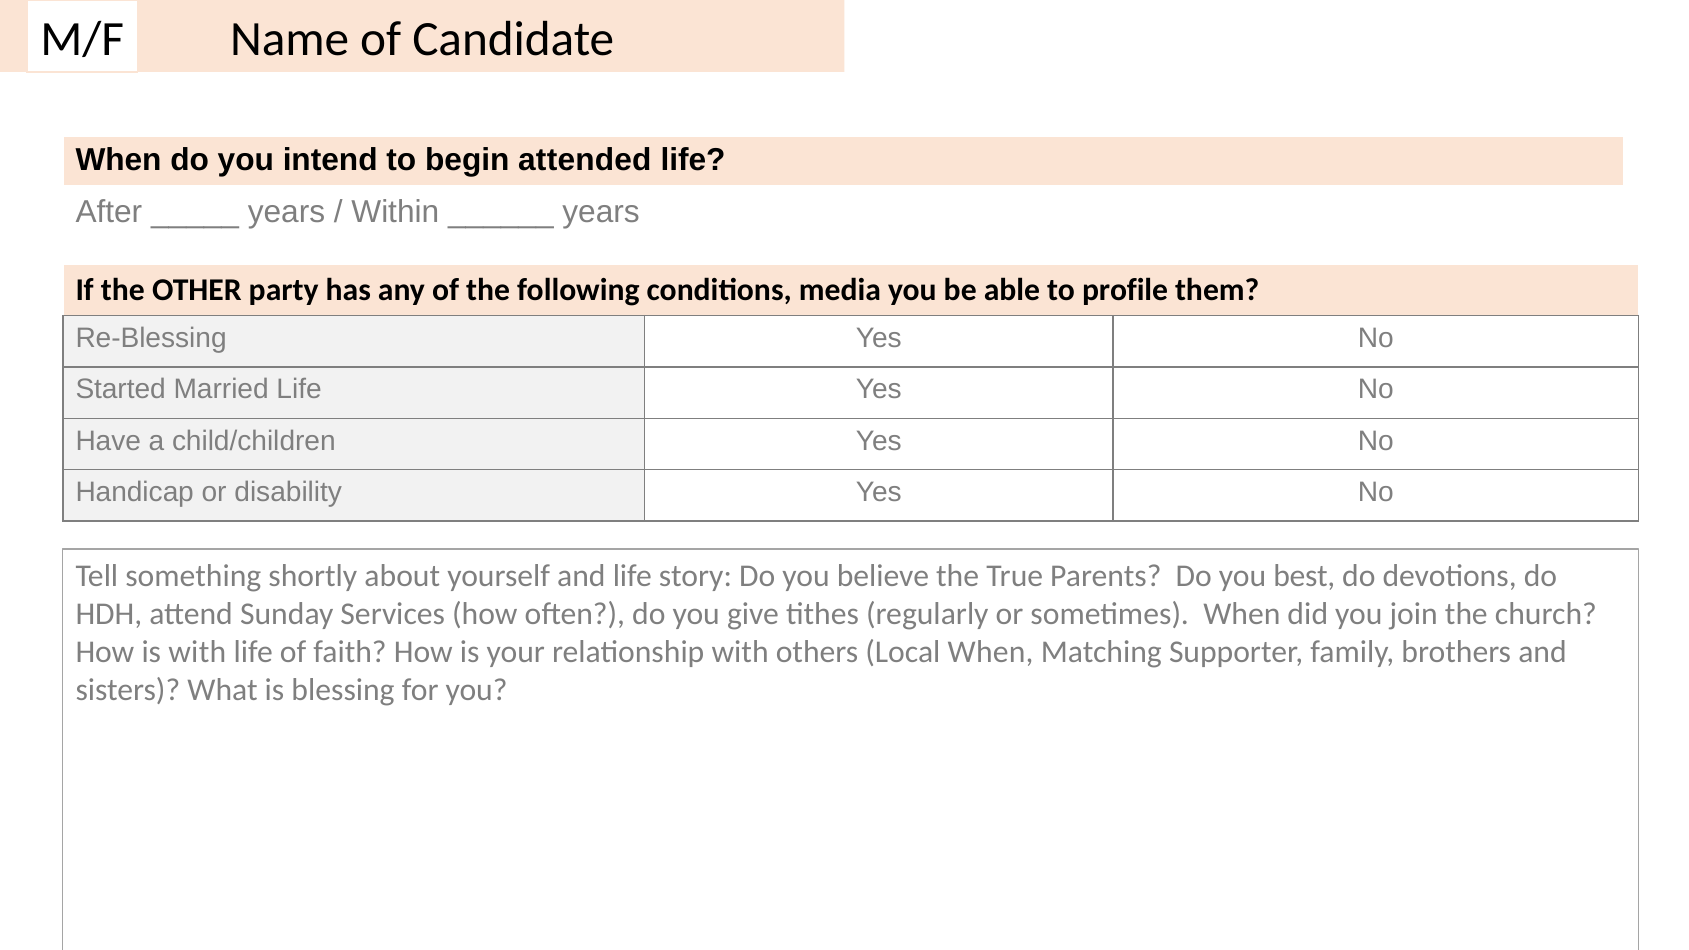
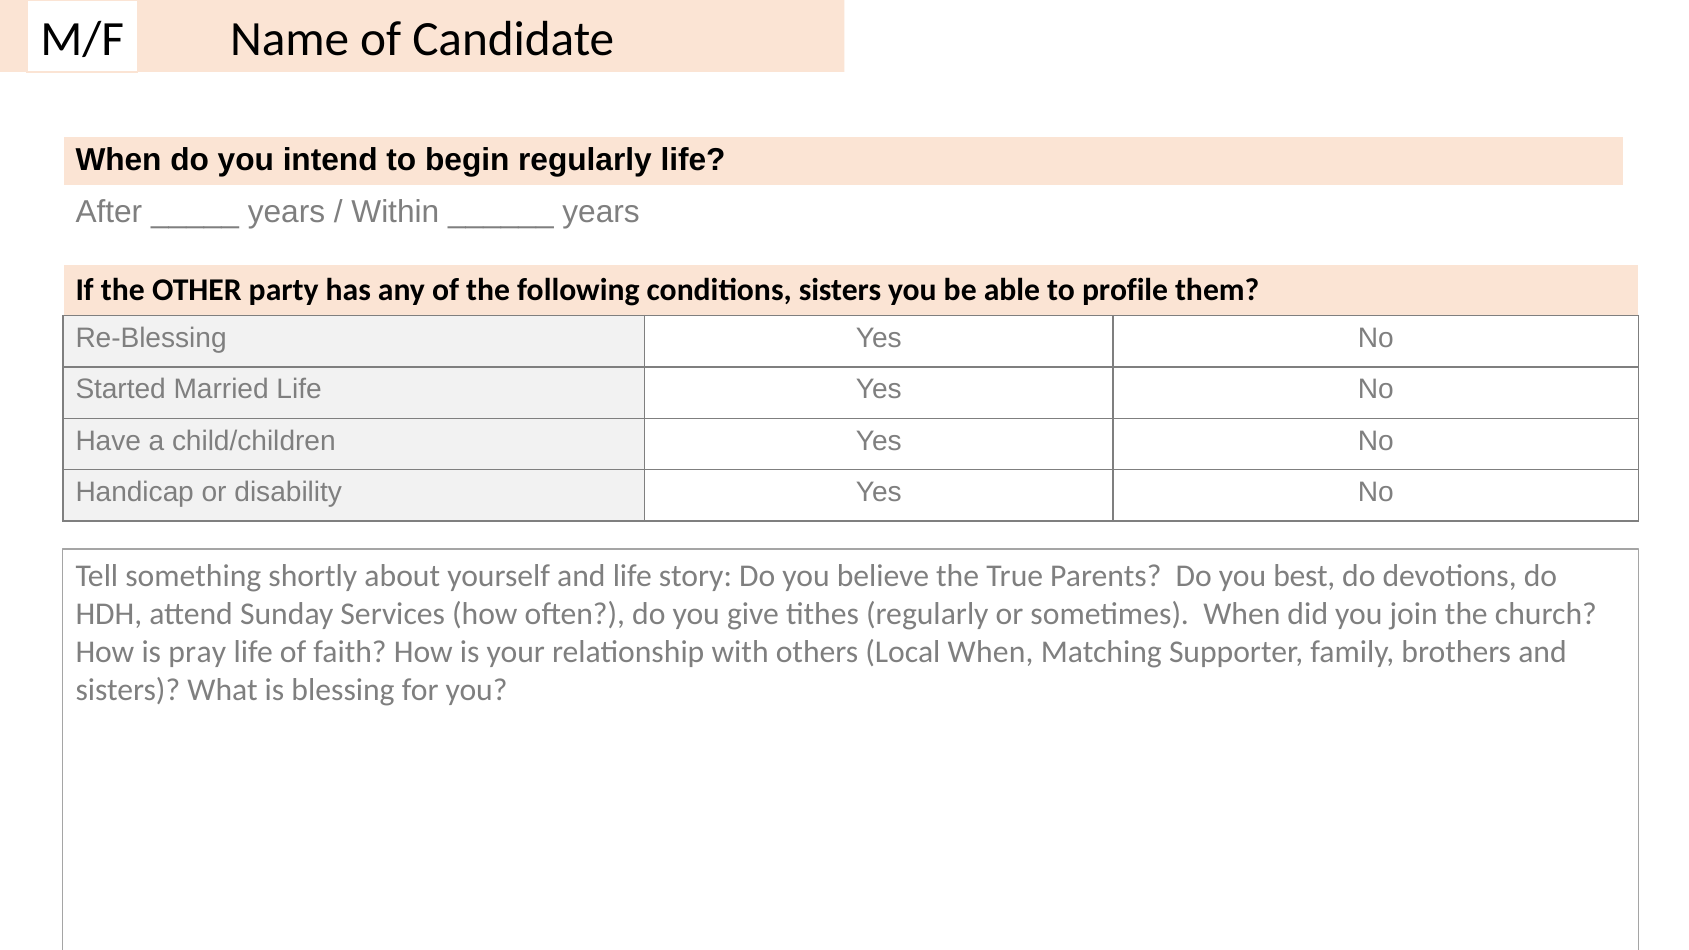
begin attended: attended -> regularly (585, 160)
conditions media: media -> sisters (840, 290)
is with: with -> pray (197, 652)
